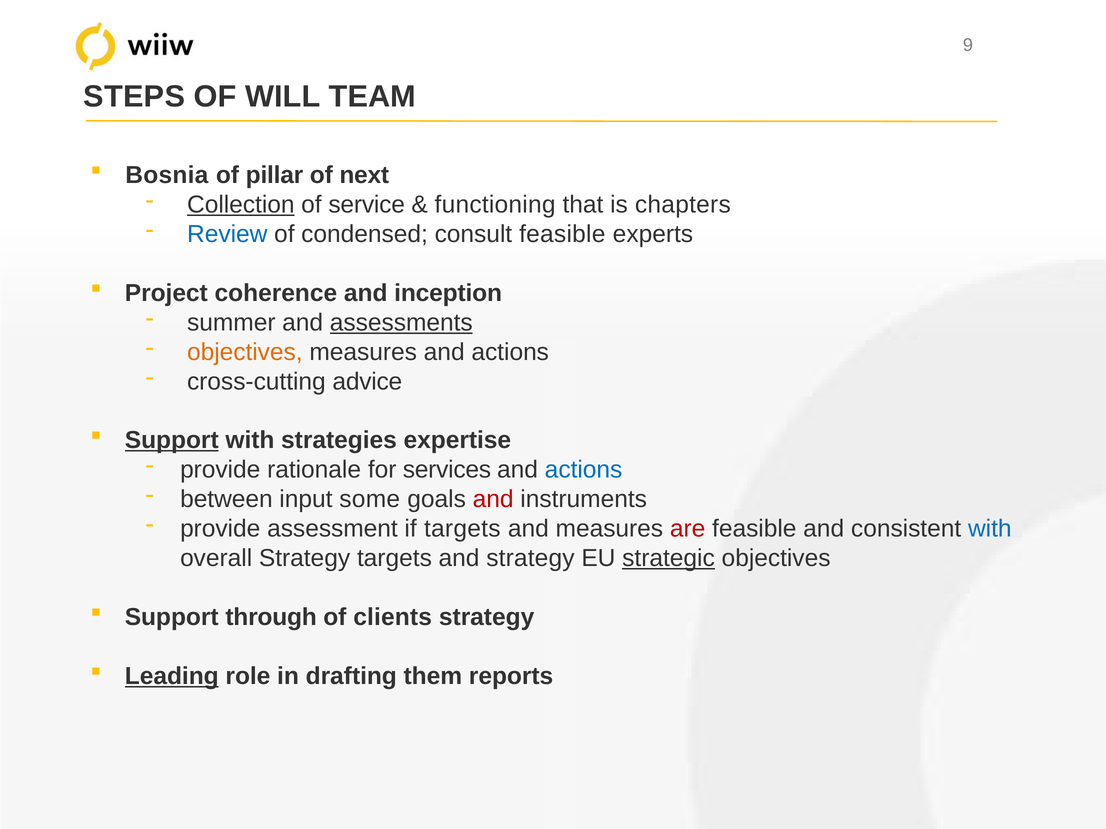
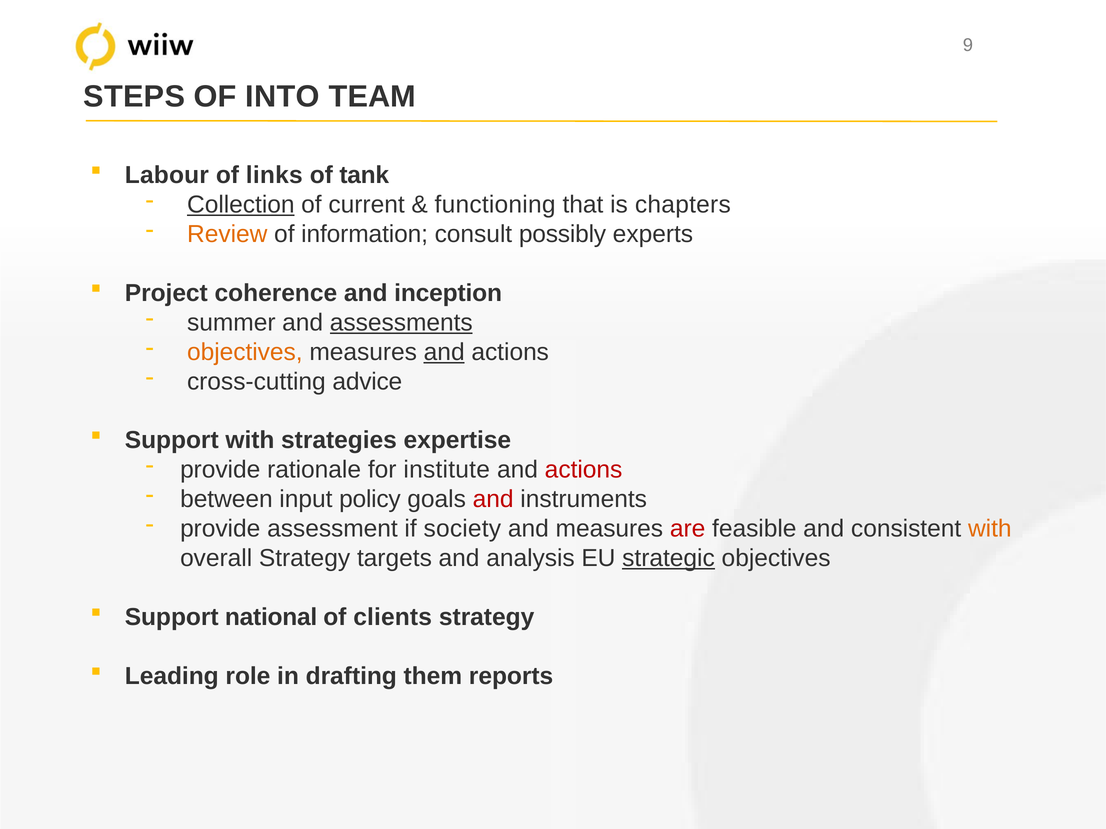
WILL: WILL -> INTO (283, 97)
Bosnia: Bosnia -> Labour (167, 175)
pillar: pillar -> links (274, 175)
next: next -> tank (364, 175)
service: service -> current (367, 205)
Review colour: blue -> orange (227, 234)
condensed: condensed -> information (365, 234)
consult feasible: feasible -> possibly (563, 234)
and underline: none -> present (444, 352)
Support underline: present -> none (172, 441)
services: services -> institute (447, 470)
actions colour: blue -> red (584, 470)
some: some -> policy (370, 500)
if targets: targets -> society (462, 529)
with colour: blue -> orange (990, 529)
and strategy: strategy -> analysis (531, 559)
through: through -> national (271, 618)
Leading underline: present -> none (172, 676)
